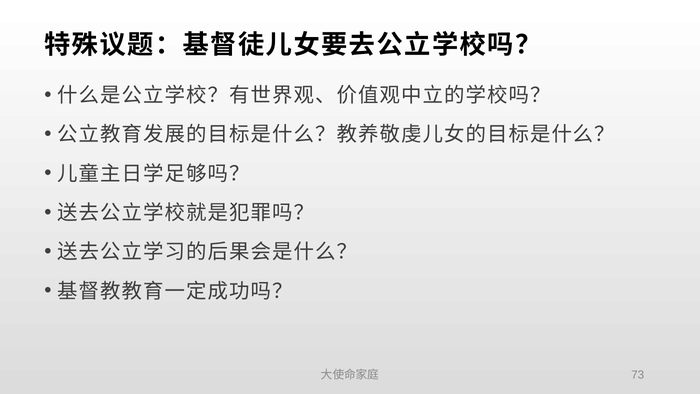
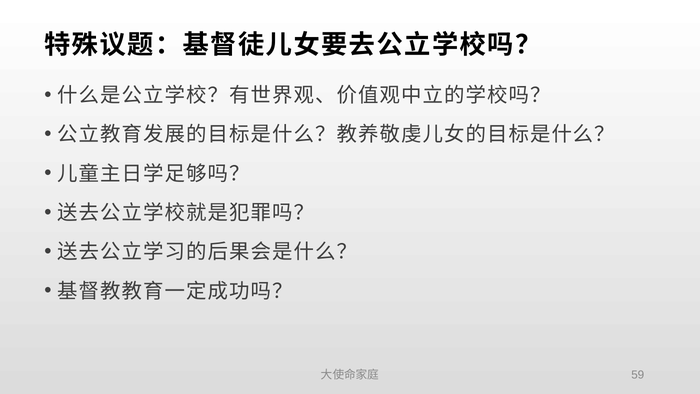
73: 73 -> 59 (638, 374)
